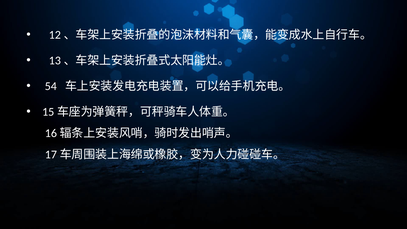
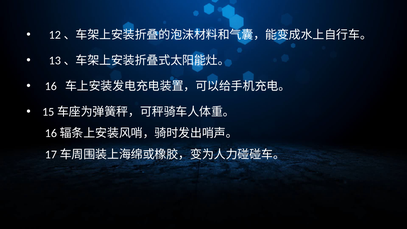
54: 54 -> 16 (51, 86)
